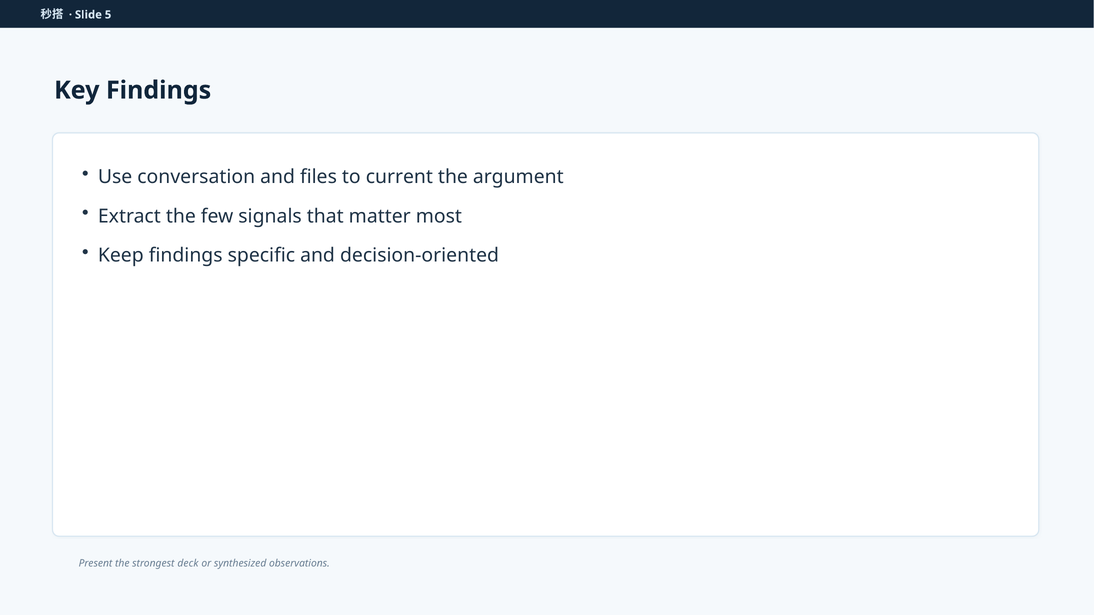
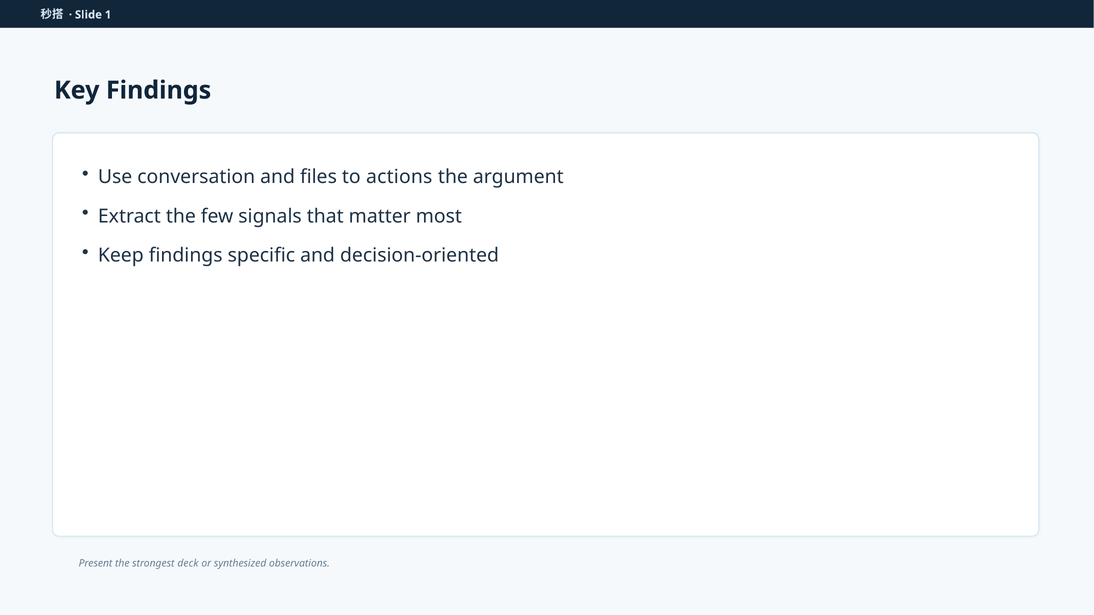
5: 5 -> 1 (108, 15)
current: current -> actions (399, 177)
